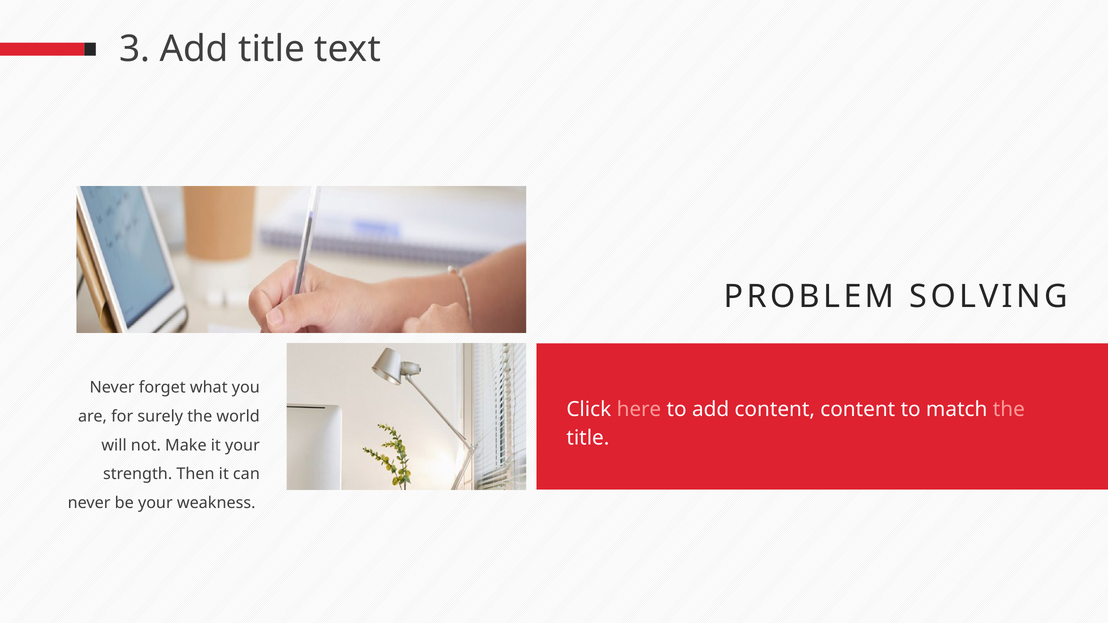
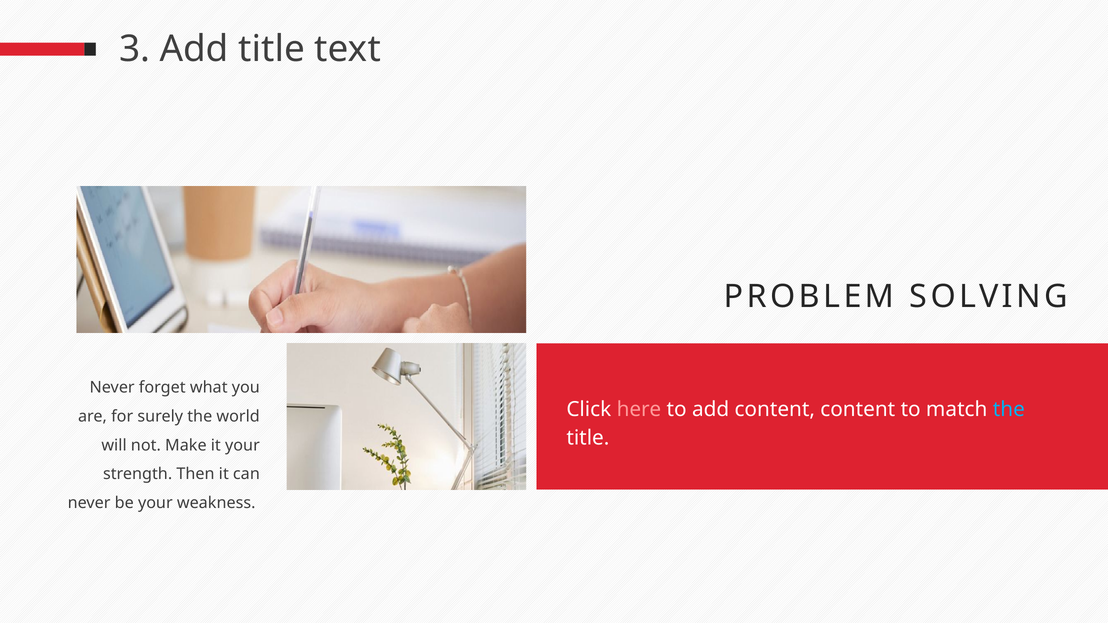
the colour: pink -> light blue (1009, 409)
